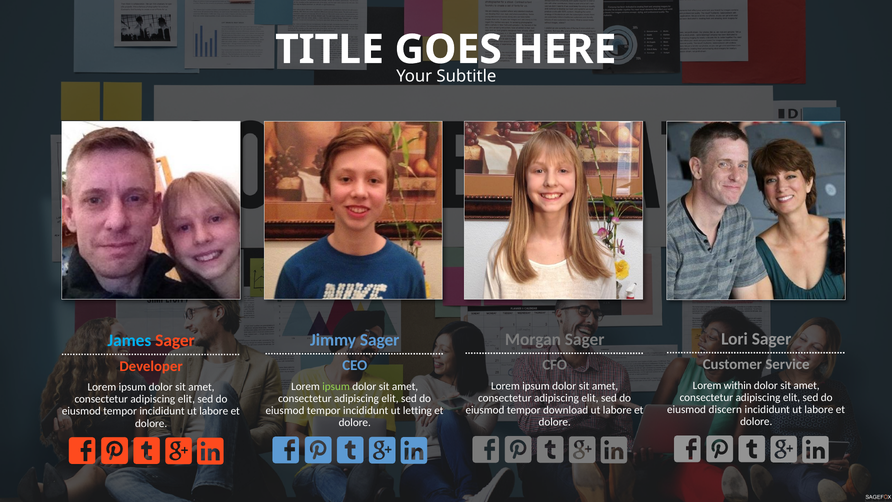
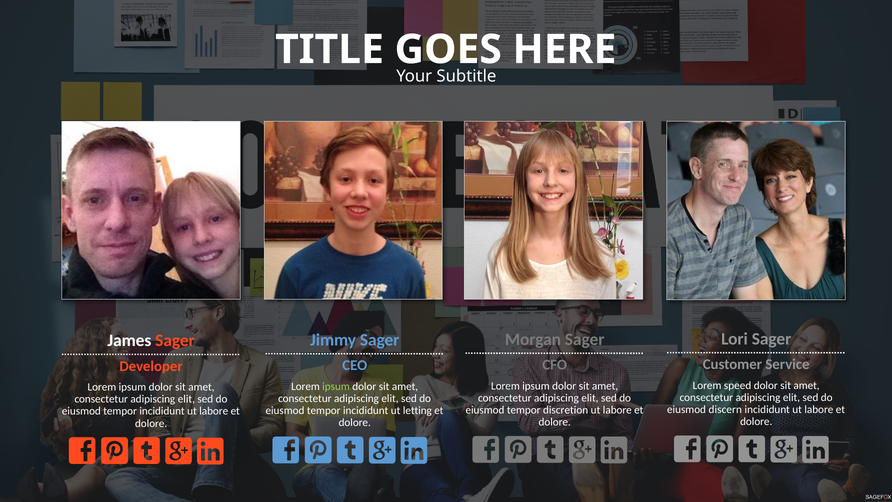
James colour: light blue -> white (129, 340)
within: within -> speed (738, 385)
download: download -> discretion (566, 410)
